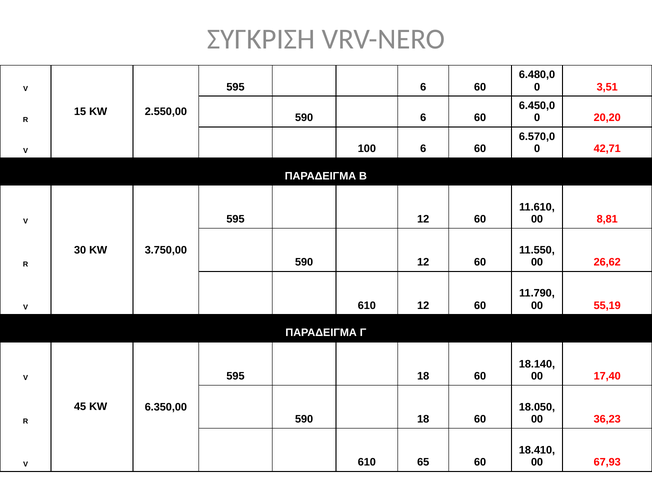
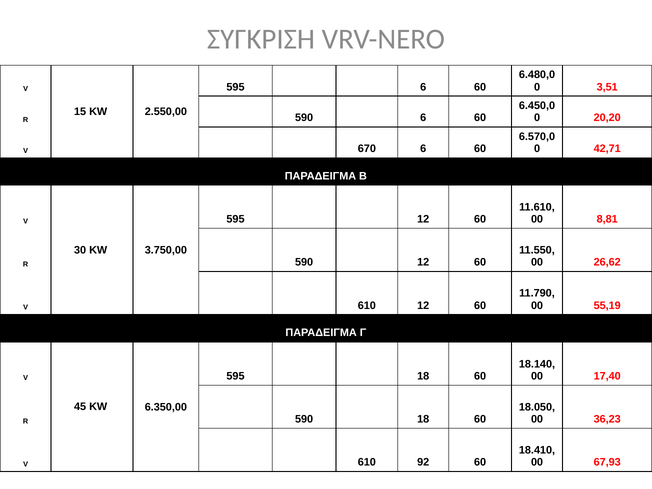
100: 100 -> 670 (367, 149)
65: 65 -> 92 (423, 462)
